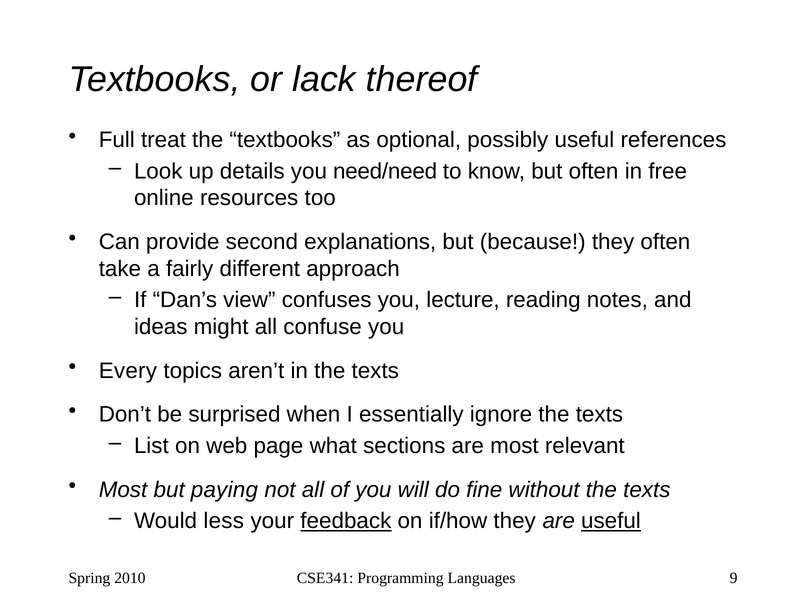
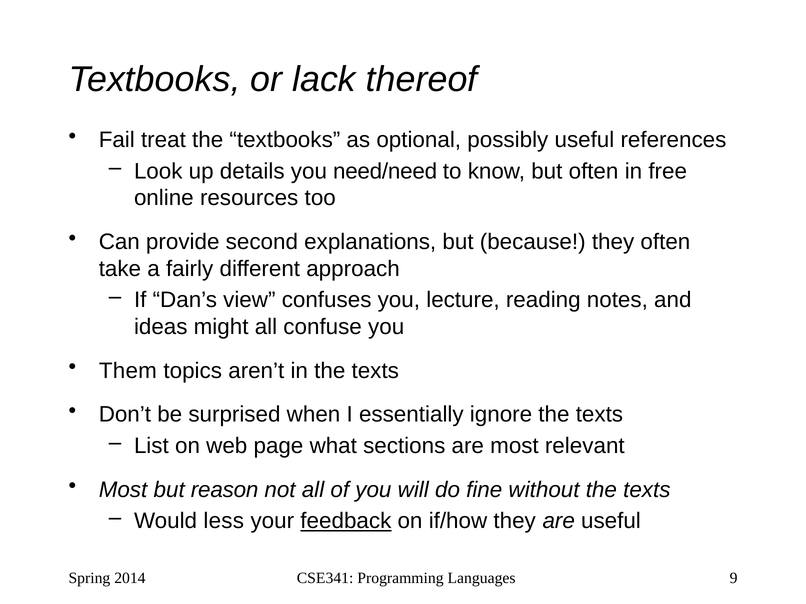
Full: Full -> Fail (117, 140)
Every: Every -> Them (128, 371)
paying: paying -> reason (225, 490)
useful underline: present -> none (611, 521)
2010: 2010 -> 2014 (130, 579)
